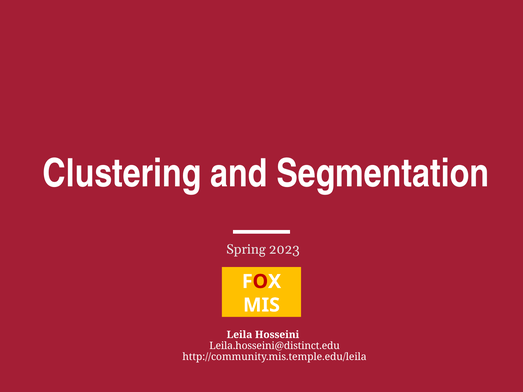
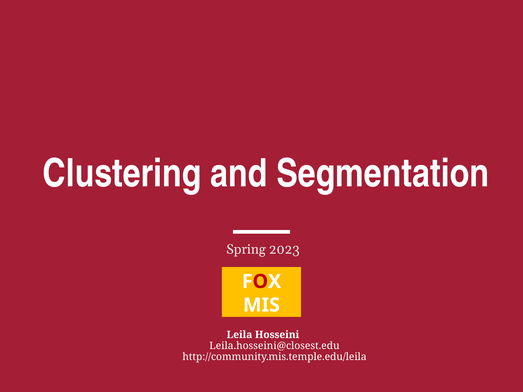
Leila.hosseini@distinct.edu: Leila.hosseini@distinct.edu -> Leila.hosseini@closest.edu (274, 346)
